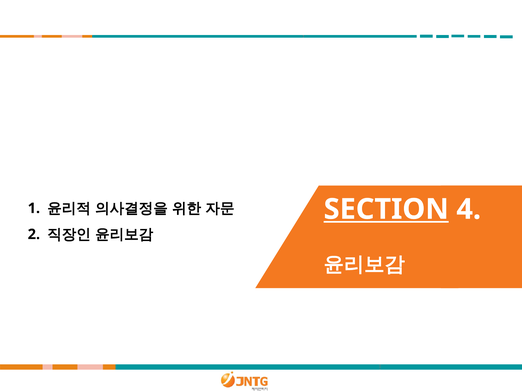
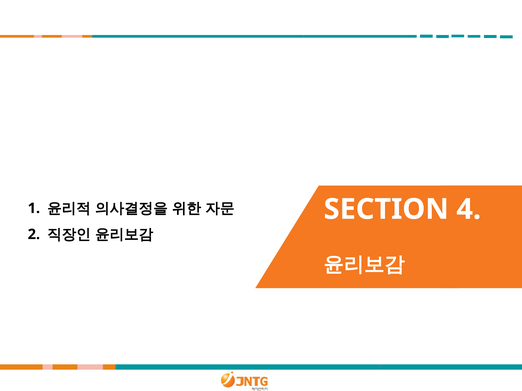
SECTION underline: present -> none (386, 210)
